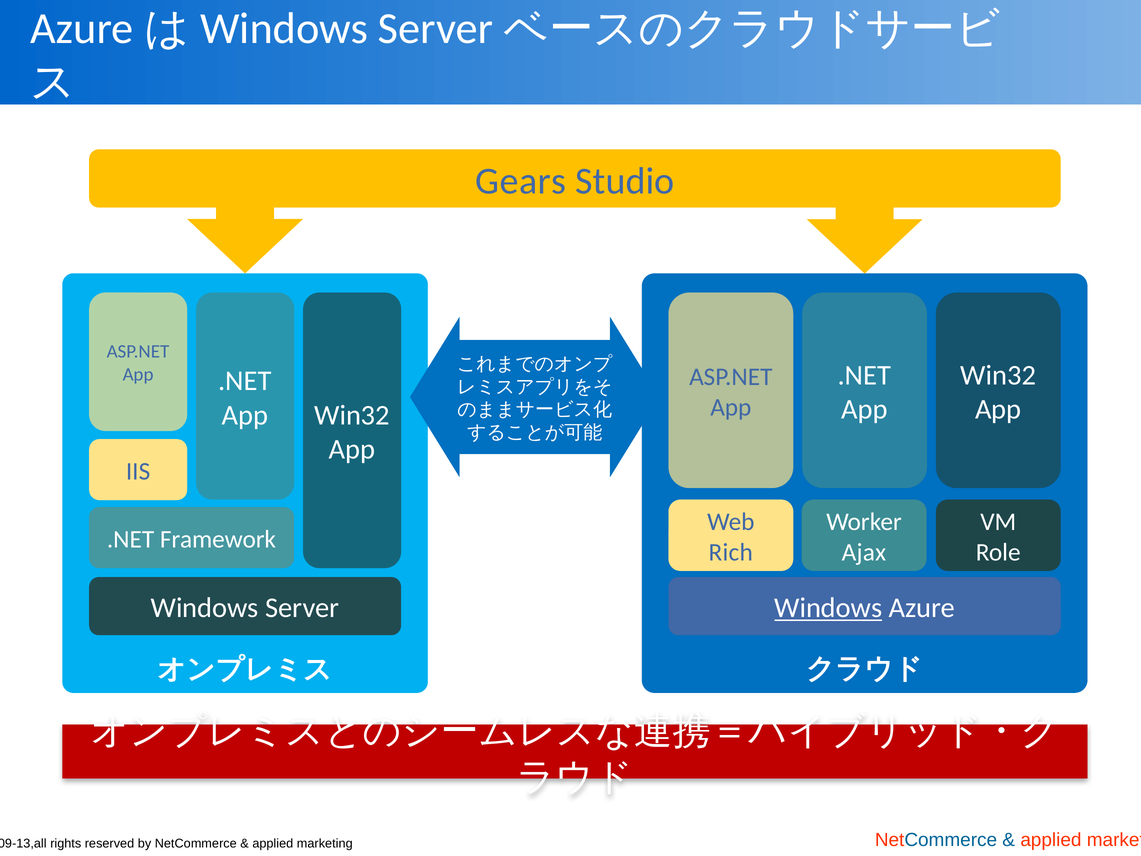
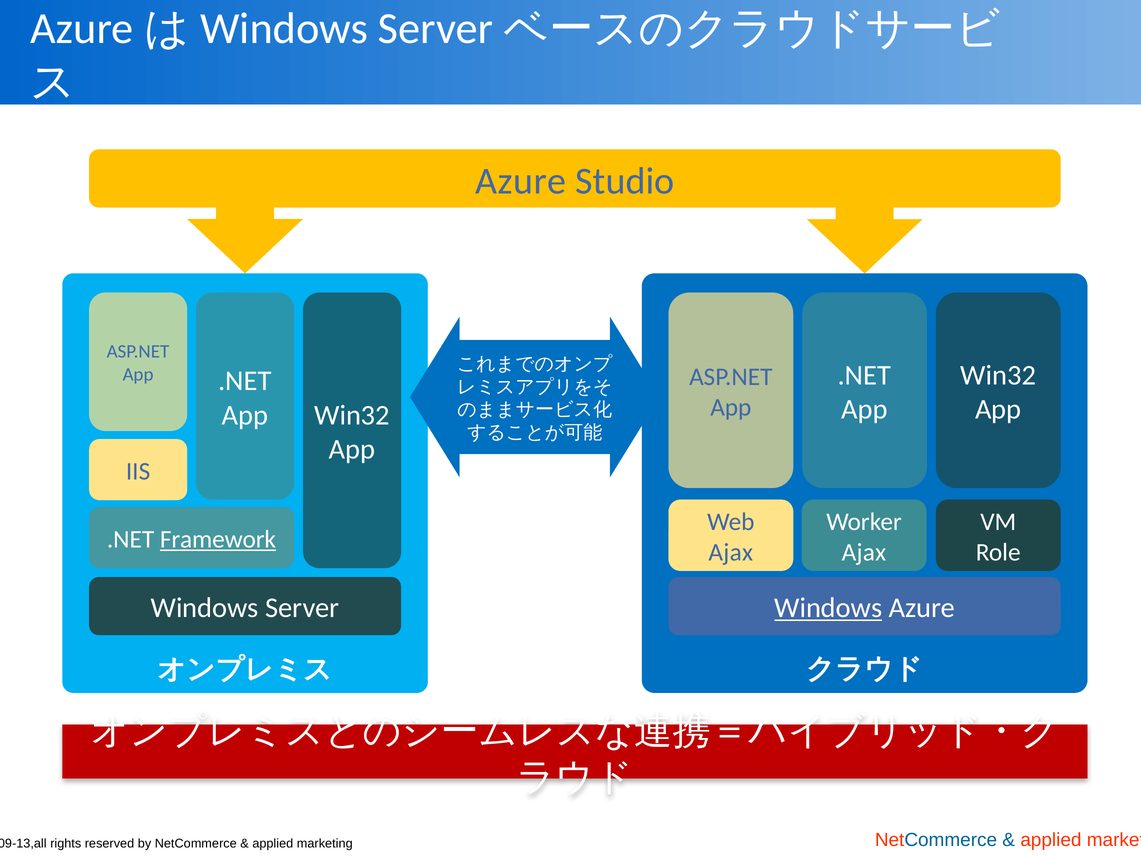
Gears: Gears -> Azure (521, 181)
Framework underline: none -> present (218, 539)
Rich: Rich -> Ajax (731, 552)
